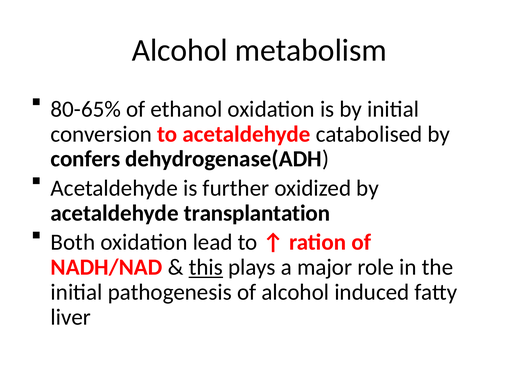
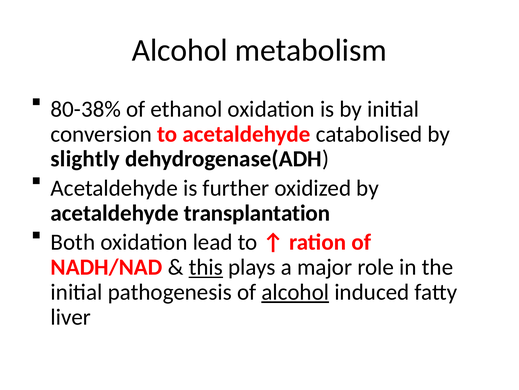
80-65%: 80-65% -> 80-38% (86, 109)
confers: confers -> slightly (85, 159)
alcohol underline: none -> present (295, 292)
